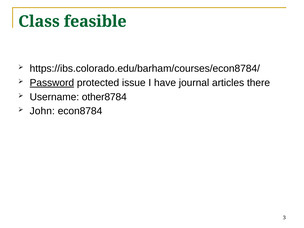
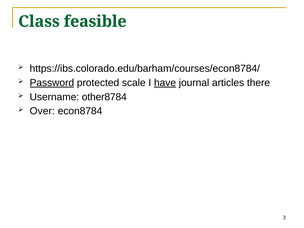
issue: issue -> scale (134, 83)
have underline: none -> present (165, 83)
John: John -> Over (42, 111)
